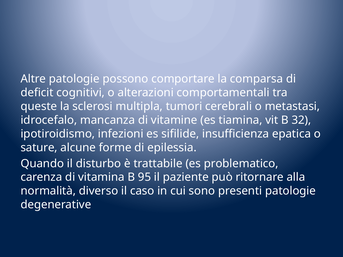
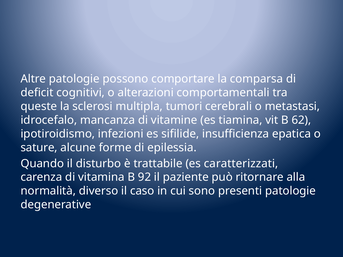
32: 32 -> 62 (301, 120)
problematico: problematico -> caratterizzati (241, 164)
95: 95 -> 92 (145, 177)
